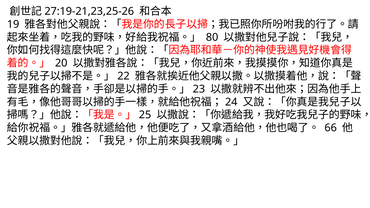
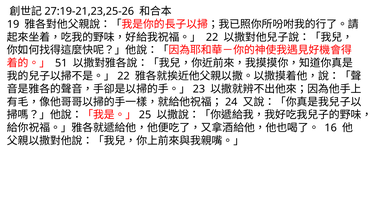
80: 80 -> 22 (212, 37)
20: 20 -> 51 (61, 63)
66: 66 -> 16 (331, 128)
